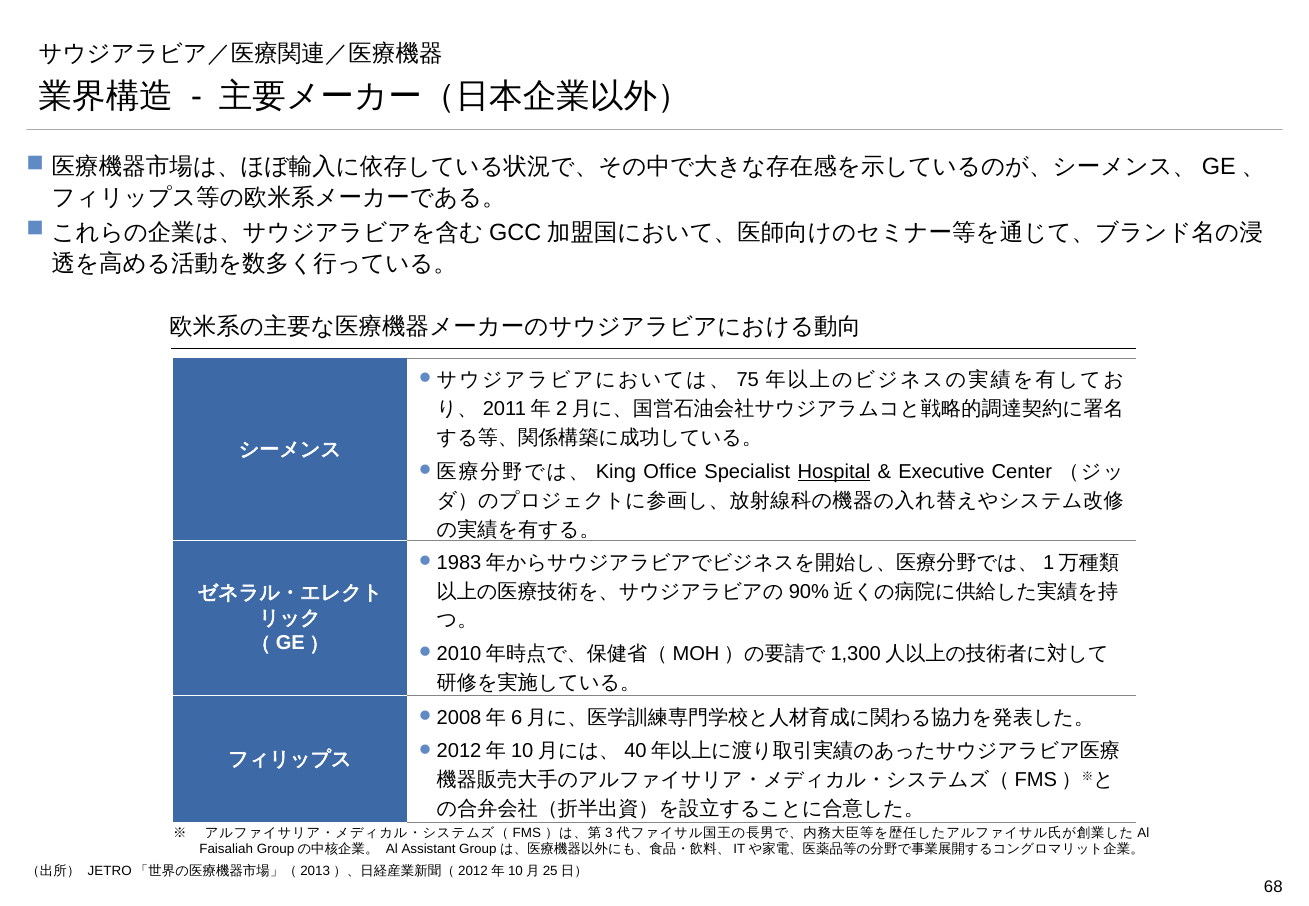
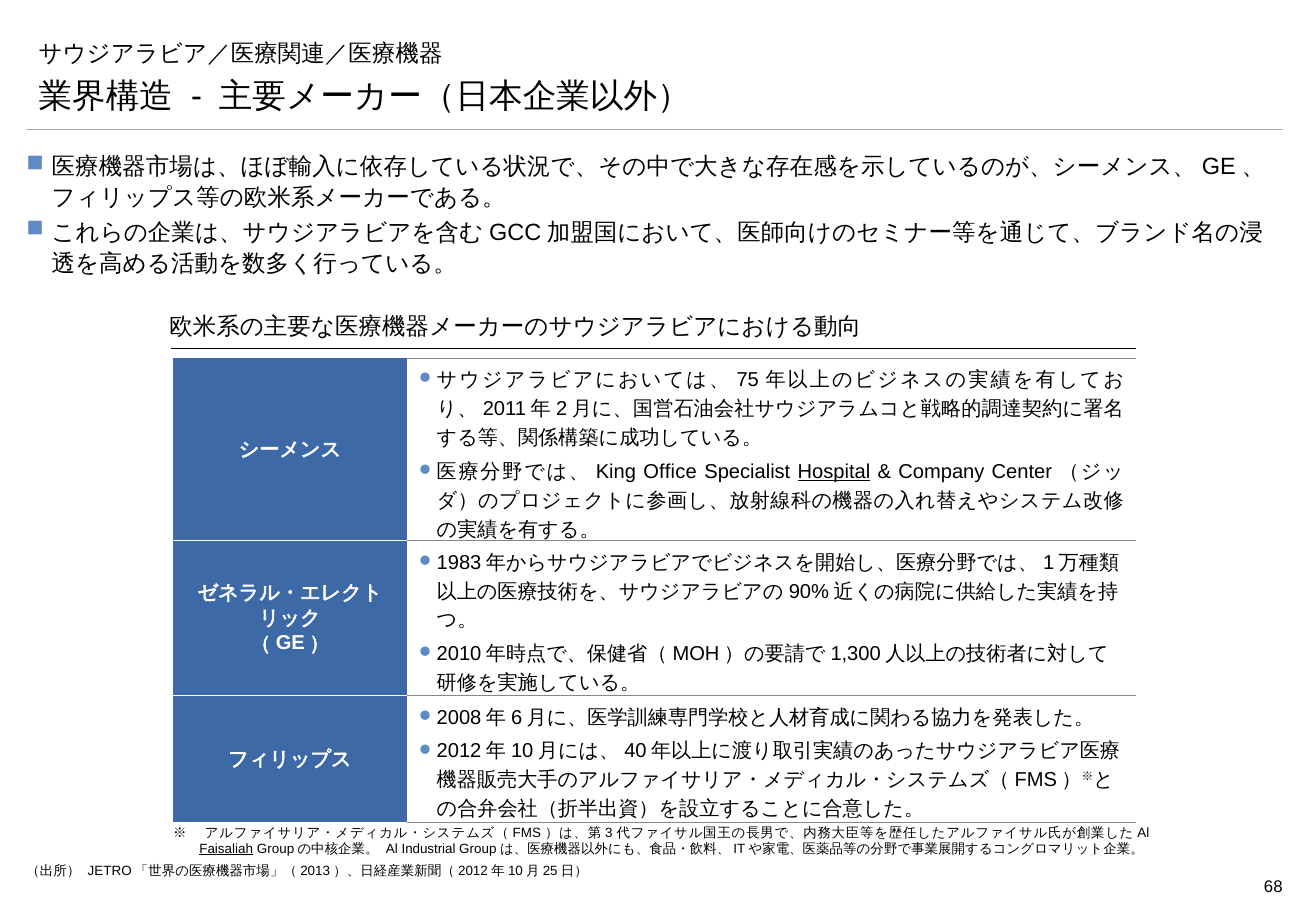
Executive: Executive -> Company (941, 472)
Faisaliah underline: none -> present (226, 849)
Assistant: Assistant -> Industrial (429, 849)
